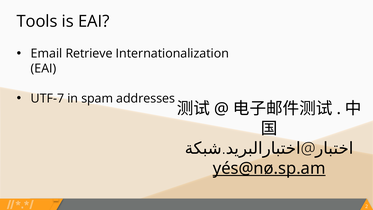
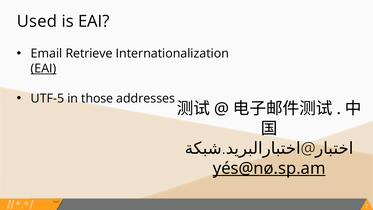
Tools: Tools -> Used (37, 21)
EAI underline: none -> present (43, 68)
UTF-7: UTF-7 -> UTF-5 (47, 98)
spam: spam -> those (97, 98)
